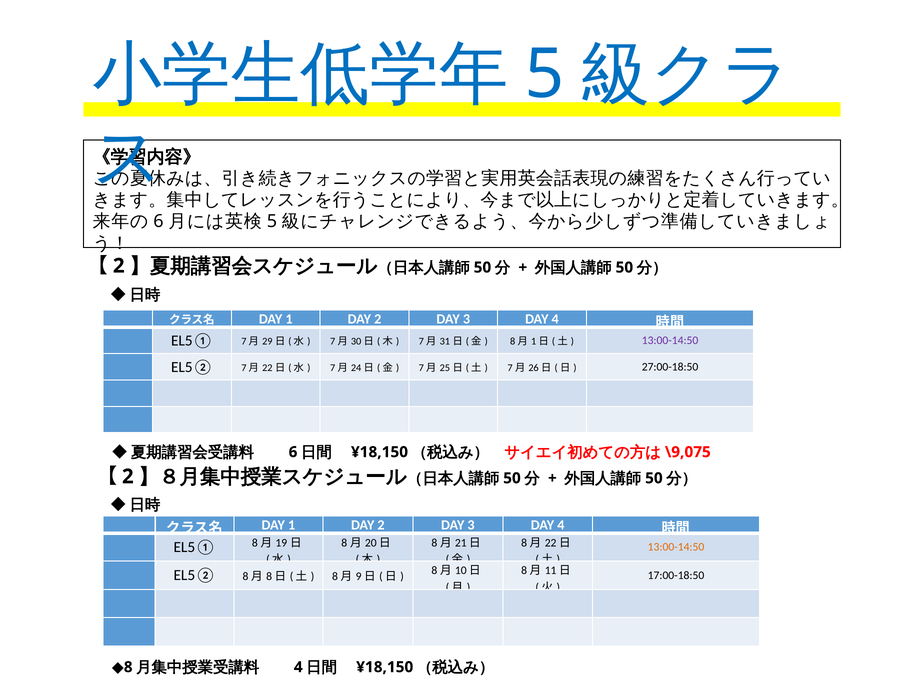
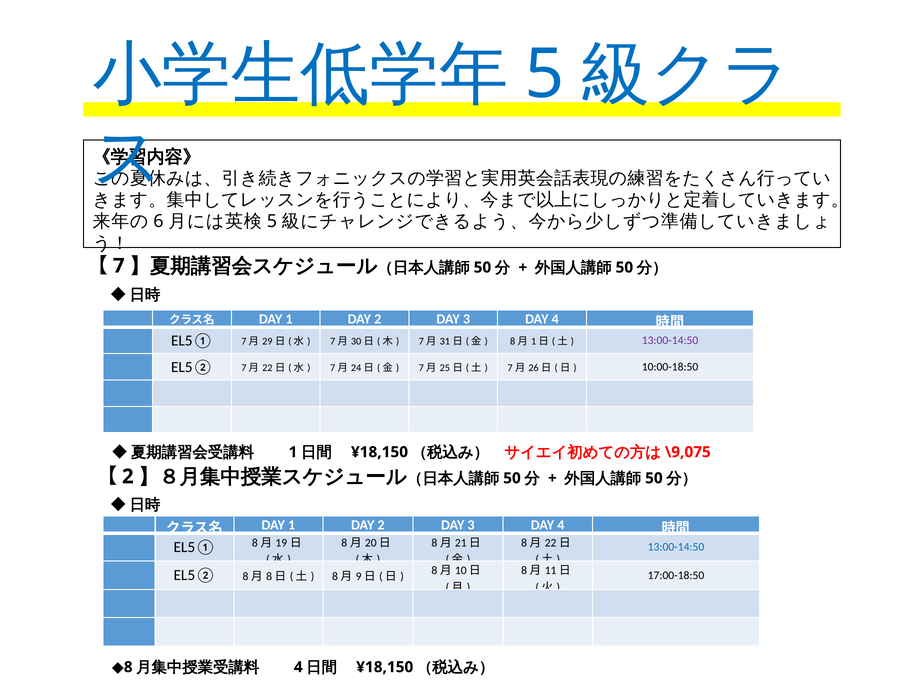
2: 2 -> 7 (119, 266)
27:00-18:50: 27:00-18:50 -> 10:00-18:50 (670, 367)
6: 6 -> 1 (293, 452)
13:00-14:50 colour: orange -> blue (676, 547)
